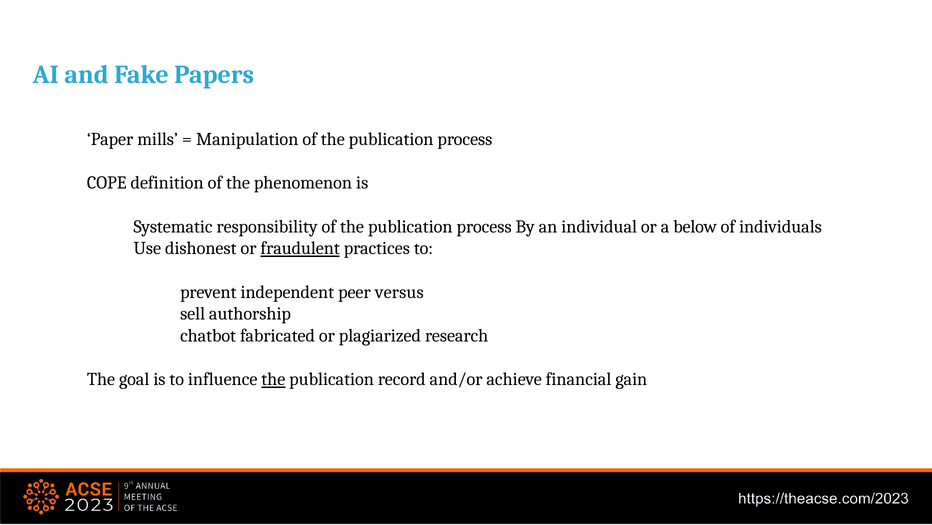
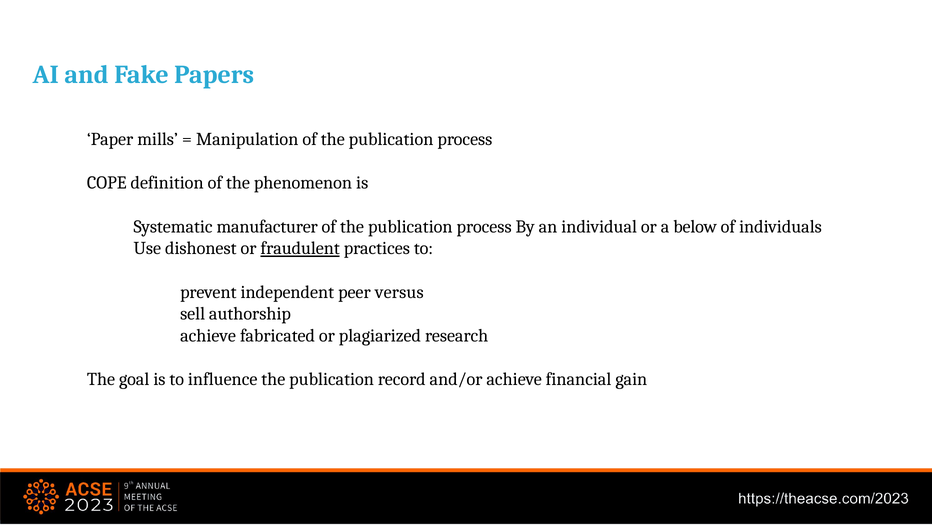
responsibility: responsibility -> manufacturer (267, 226)
chatbot: chatbot -> achieve (208, 335)
the underline: present -> none (273, 379)
